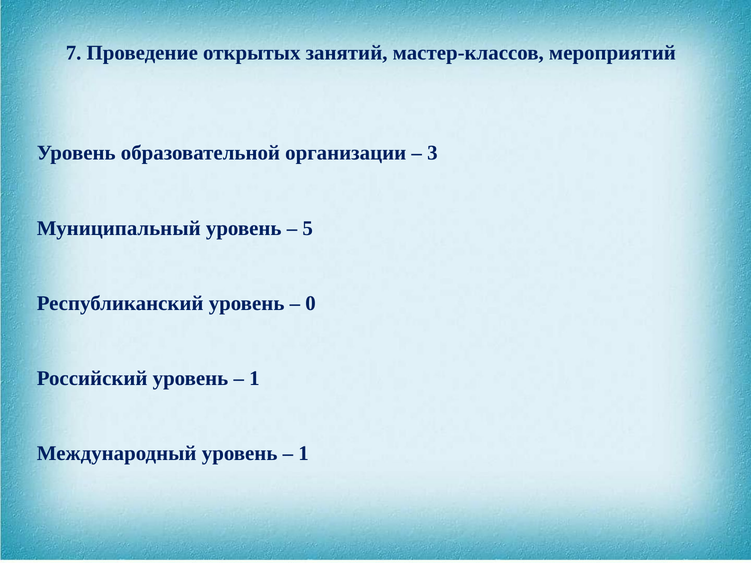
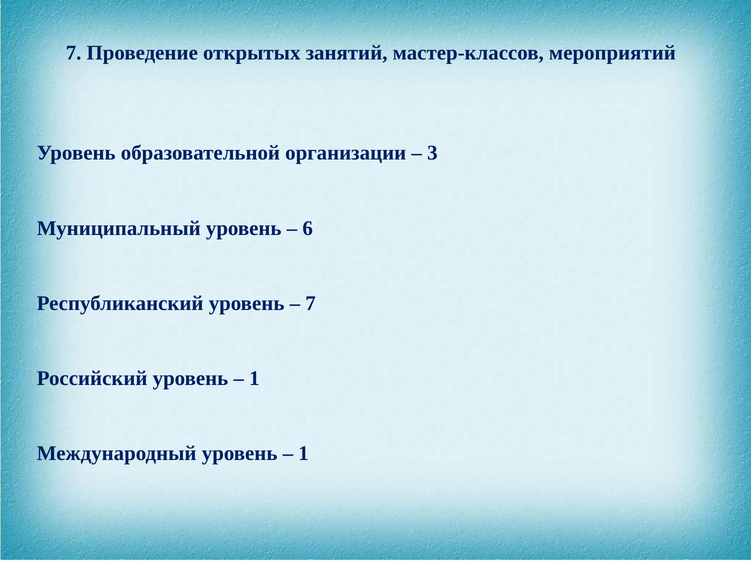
5: 5 -> 6 (308, 228)
0: 0 -> 7 (310, 303)
